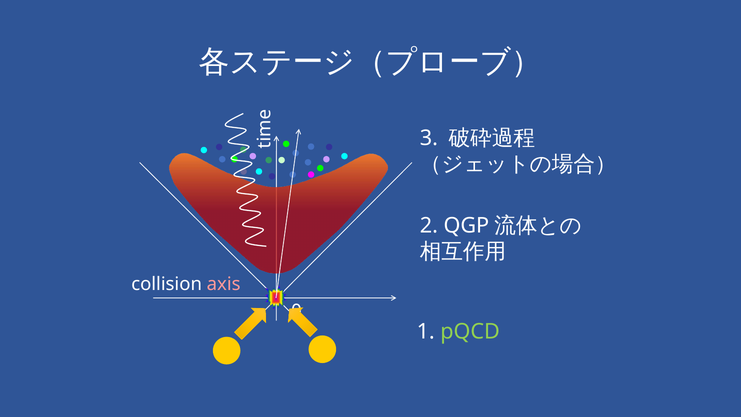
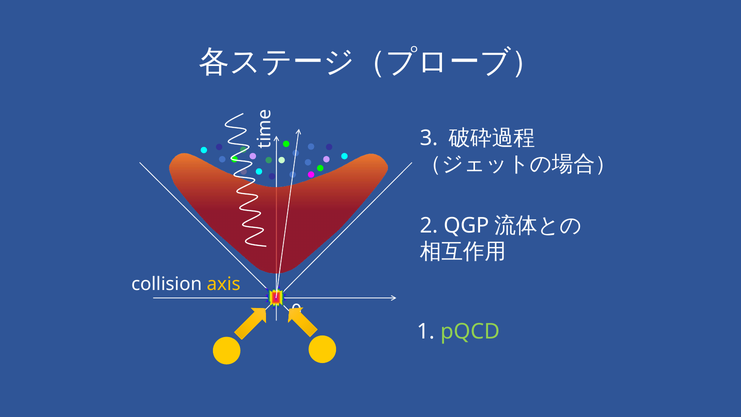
axis colour: pink -> yellow (224, 284)
